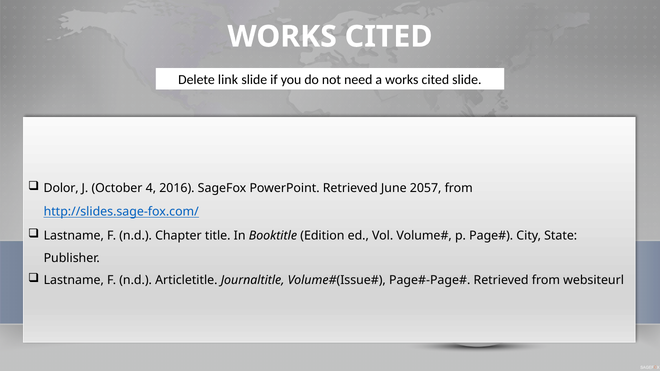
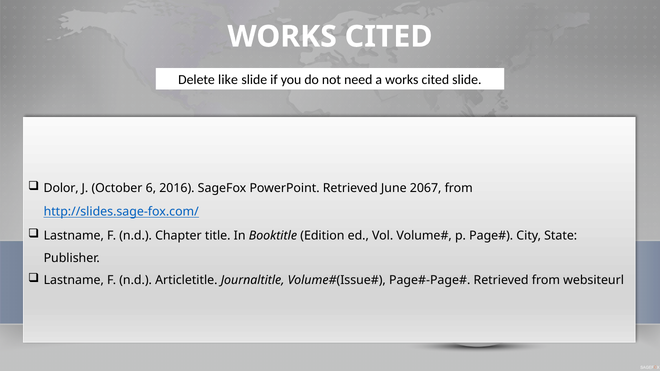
link: link -> like (228, 80)
4: 4 -> 6 (151, 188)
2057: 2057 -> 2067 (426, 188)
